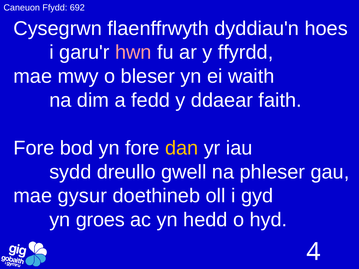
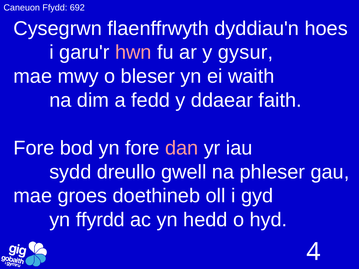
ffyrdd: ffyrdd -> gysur (246, 52)
dan colour: yellow -> pink (182, 148)
gysur: gysur -> groes (82, 196)
groes: groes -> ffyrdd (100, 220)
